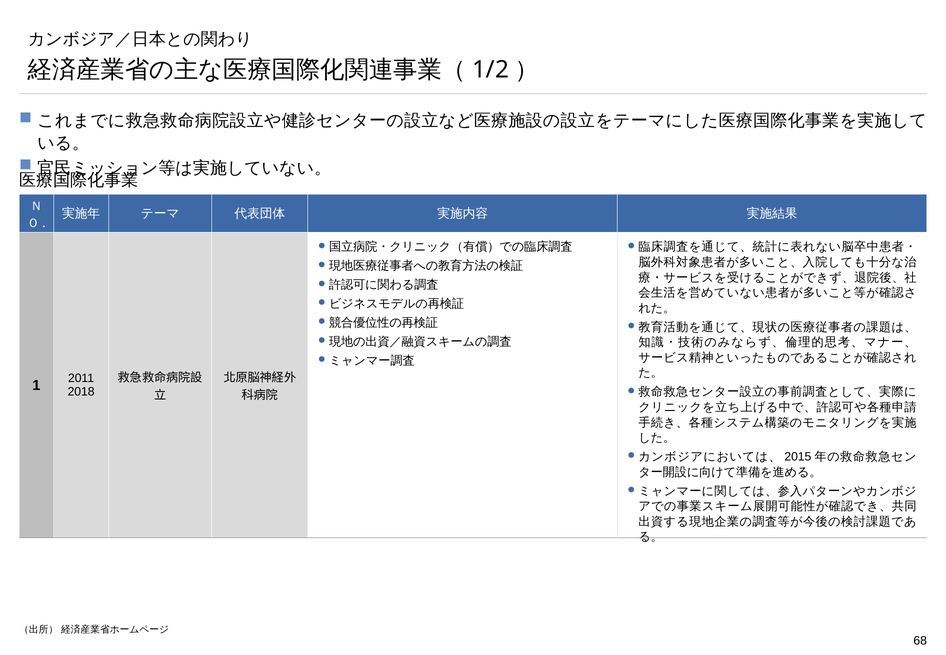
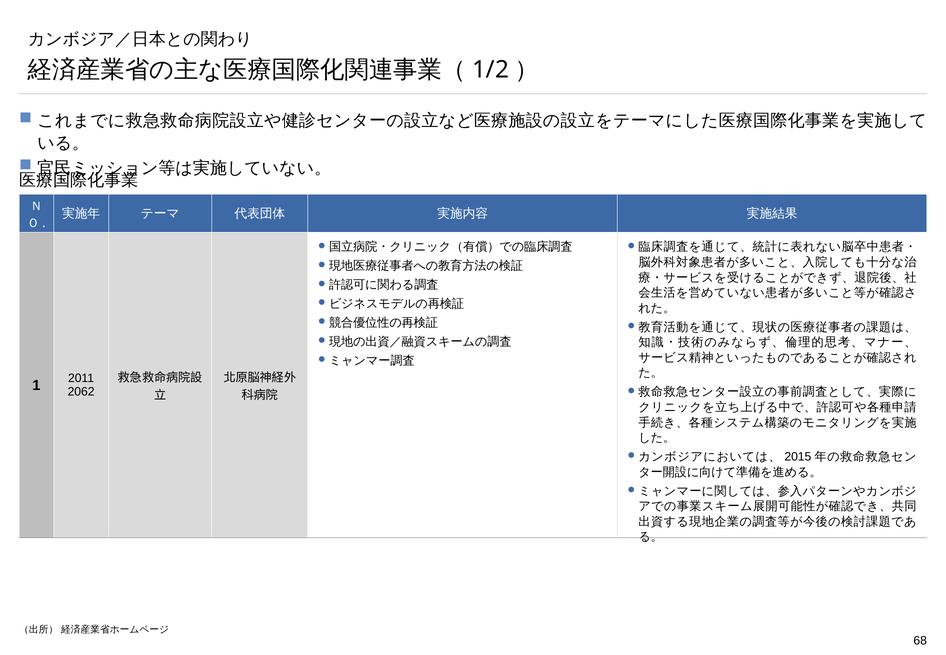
2018: 2018 -> 2062 (81, 392)
